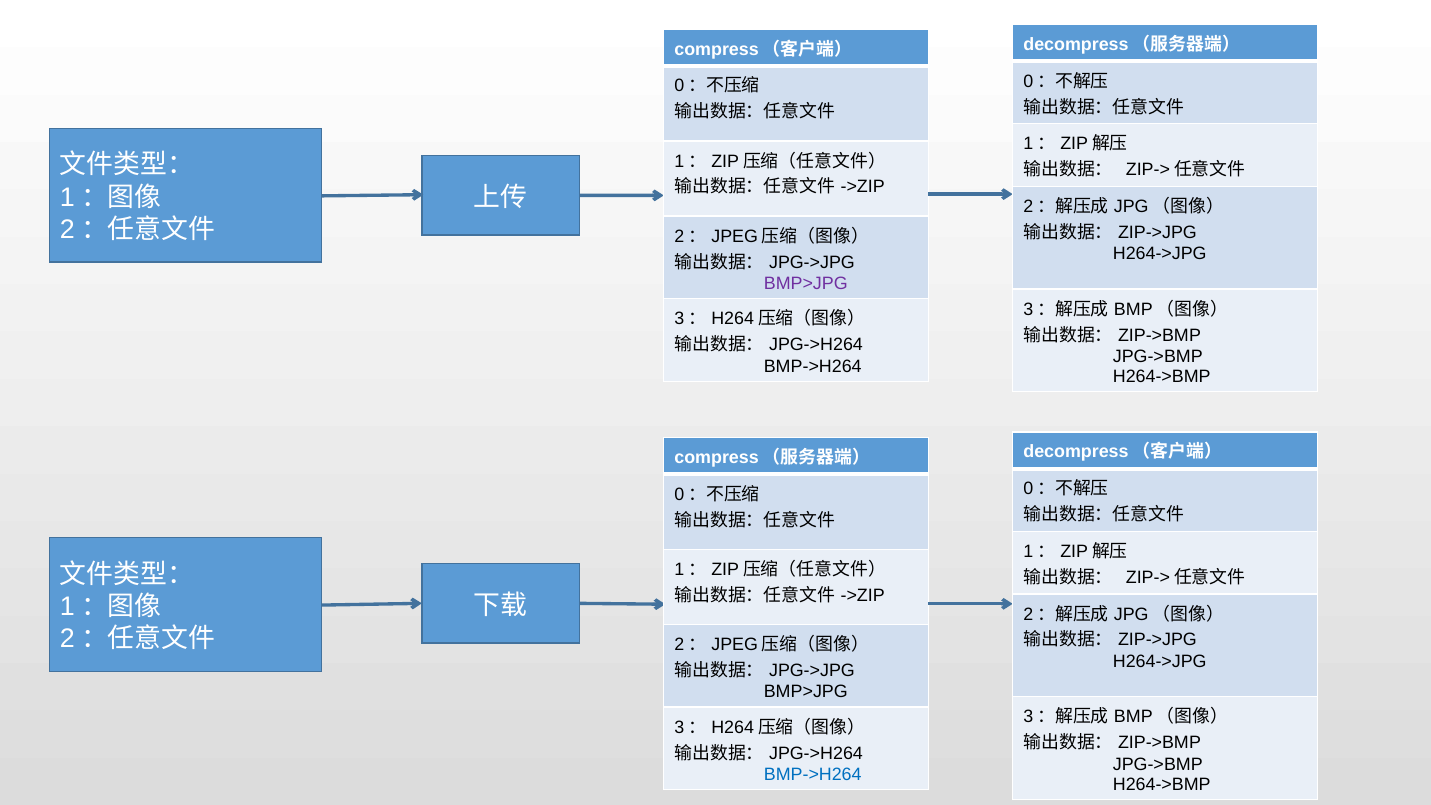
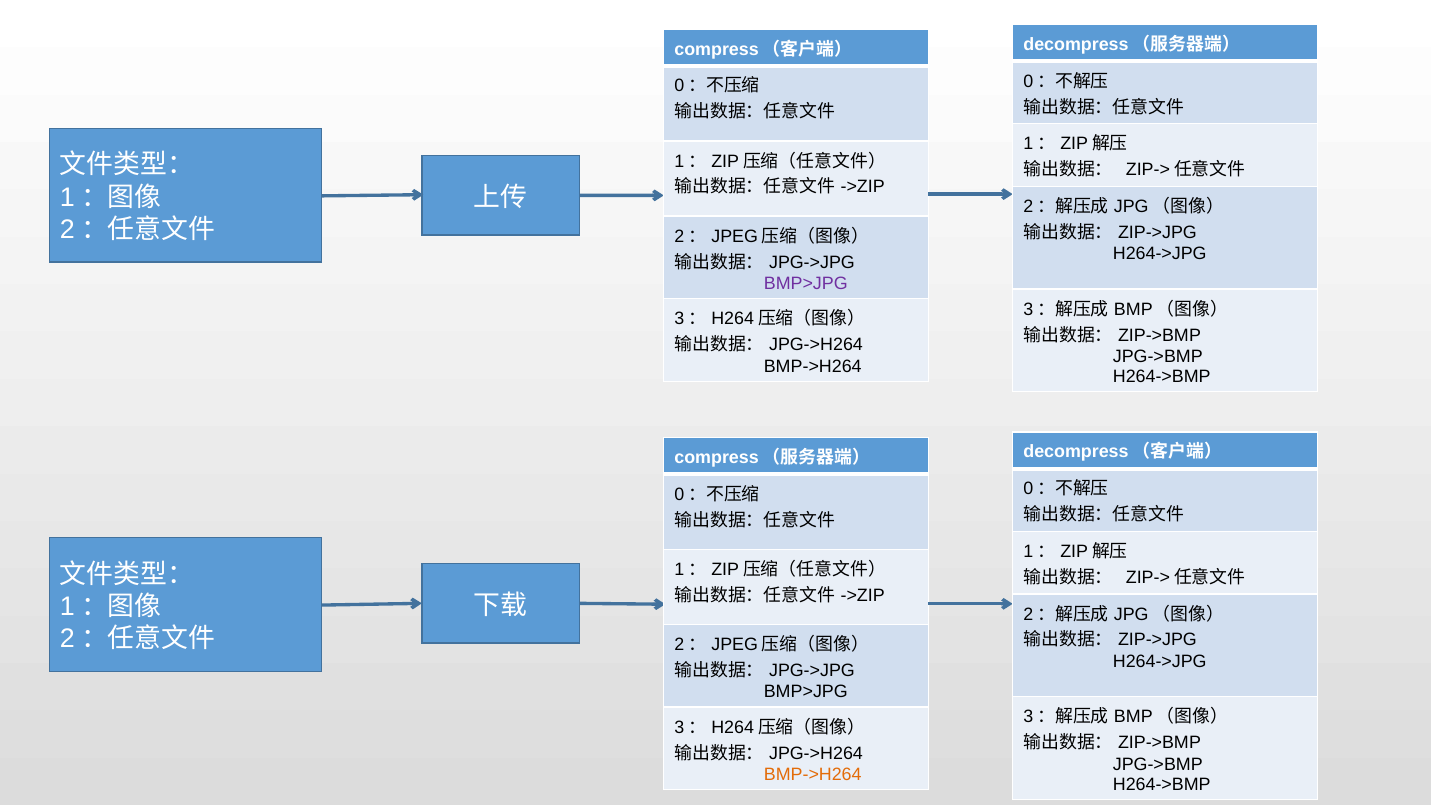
BMP->H264 colour: blue -> orange (813, 775)
